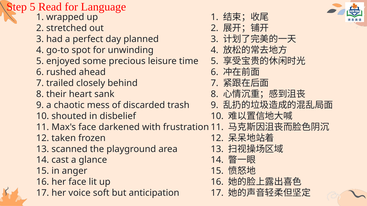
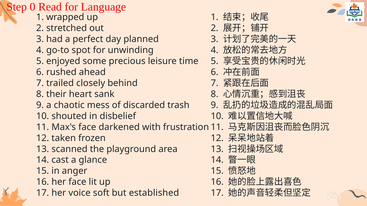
Step 5: 5 -> 0 (33, 7)
anticipation: anticipation -> established (154, 193)
